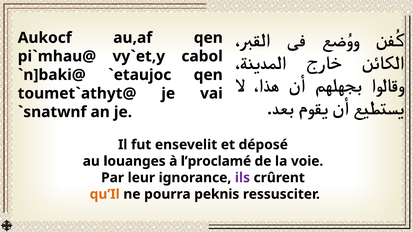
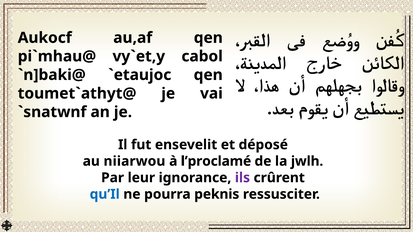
louanges: louanges -> niiarwou (134, 161)
voie: voie -> jwlh (307, 161)
qu’Il colour: orange -> blue (105, 194)
